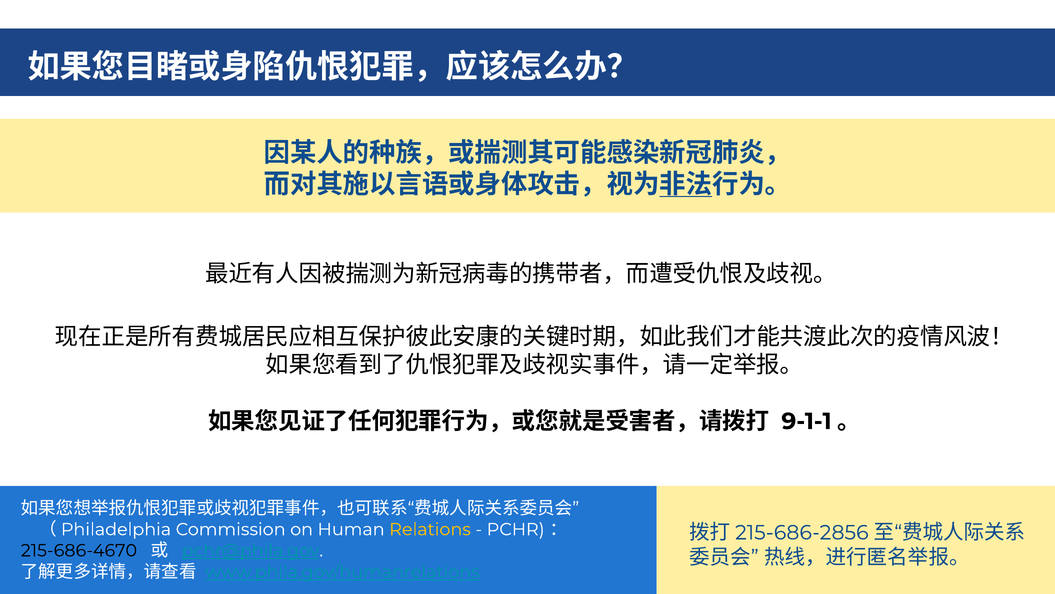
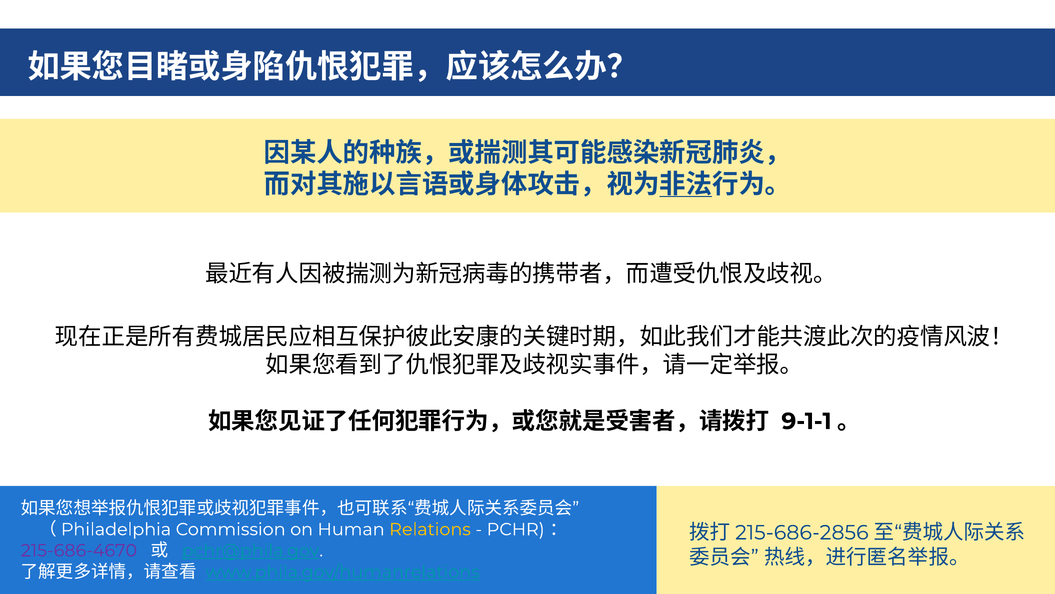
215-686-4670 colour: black -> purple (79, 550)
